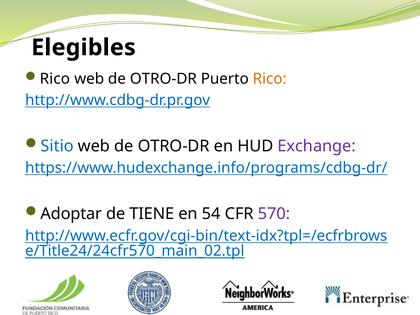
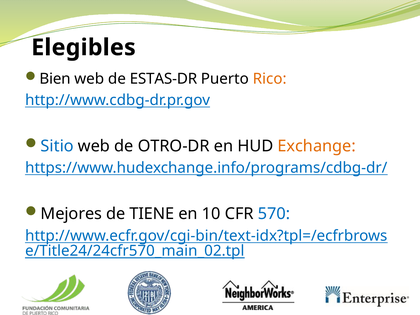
Rico: Rico -> Bien (55, 79)
OTRO-DR: OTRO-DR -> ESTAS-DR (163, 79)
Exchange colour: purple -> orange (317, 146)
Adoptar: Adoptar -> Mejores (71, 214)
54: 54 -> 10 (211, 214)
570 colour: purple -> blue (274, 214)
